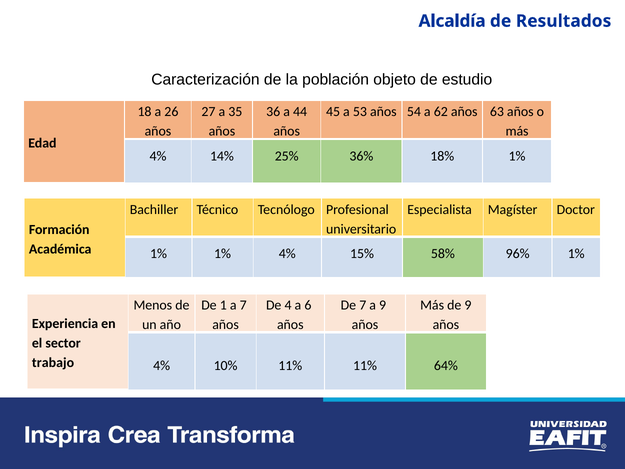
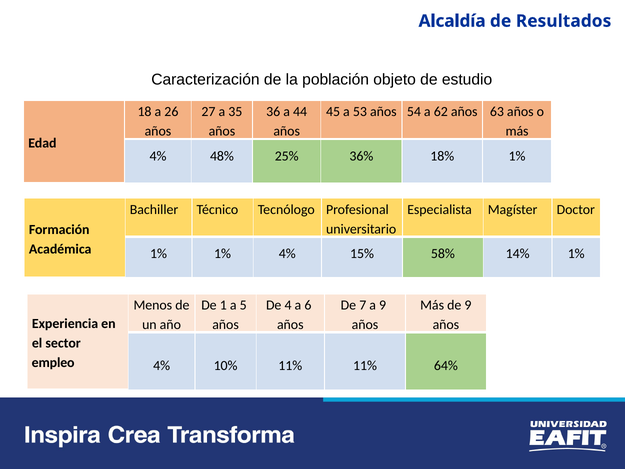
14%: 14% -> 48% (222, 156)
96%: 96% -> 14% (518, 254)
a 7: 7 -> 5 (243, 305)
trabajo: trabajo -> empleo (53, 363)
